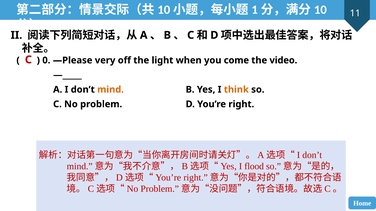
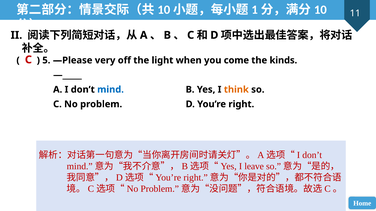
0: 0 -> 5 (46, 60)
video: video -> kinds (283, 60)
mind colour: orange -> blue (111, 90)
flood: flood -> leave (254, 167)
